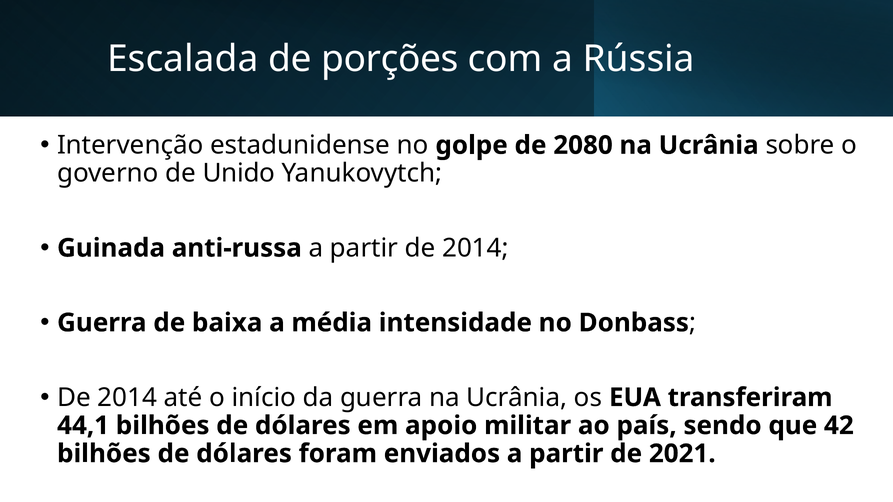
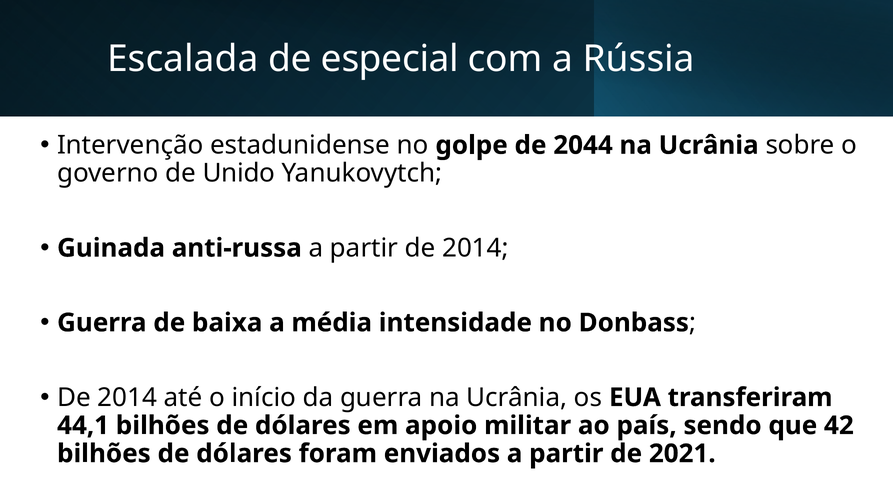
porções: porções -> especial (390, 59)
2080: 2080 -> 2044 (583, 145)
